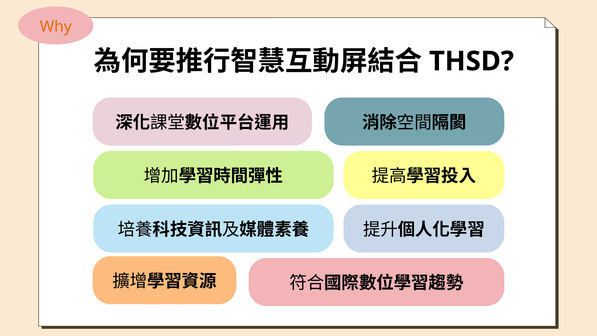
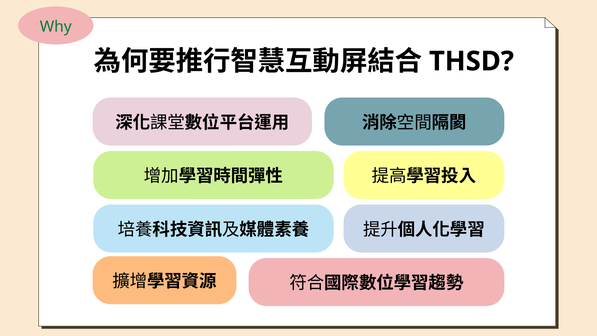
Why colour: orange -> green (56, 27)
